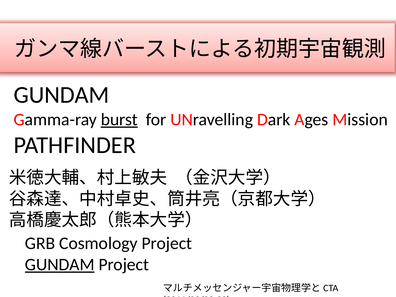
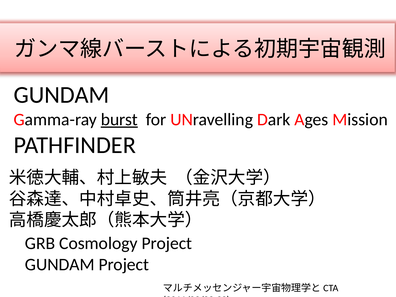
GUNDAM underline: present -> none (60, 265)
